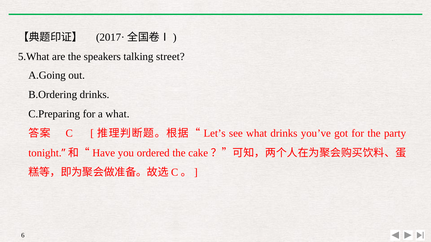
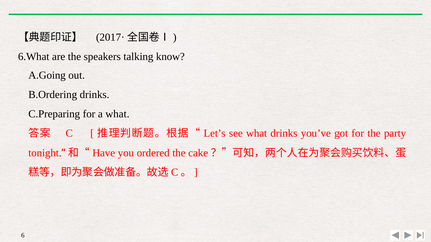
5.What: 5.What -> 6.What (34, 57)
street: street -> know (170, 57)
